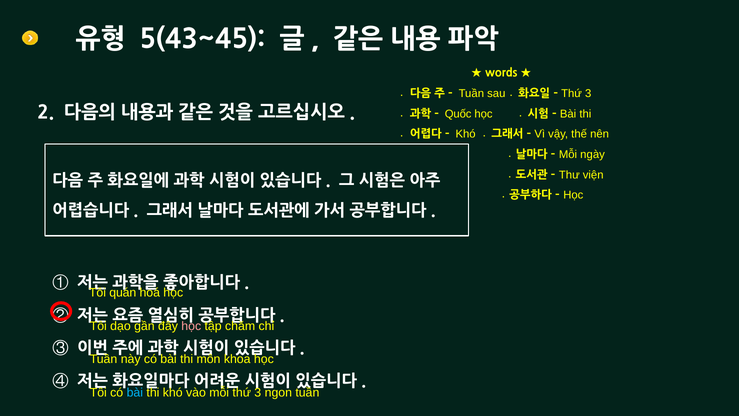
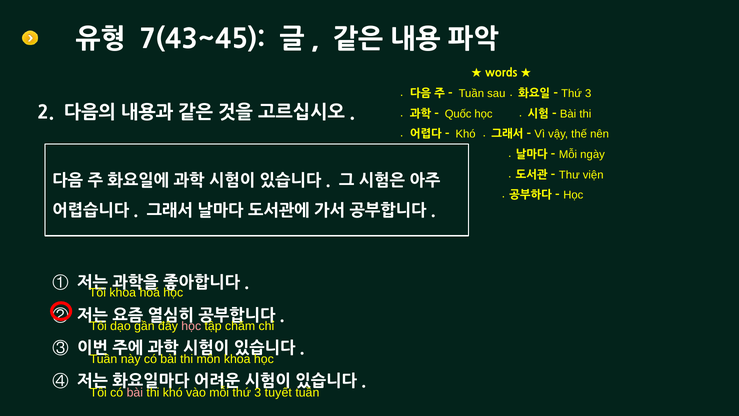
5(43~45: 5(43~45 -> 7(43~45 (203, 40)
quán: quán -> khoa (123, 292)
bài colour: light blue -> pink (135, 392)
ngon: ngon -> tuyết (278, 392)
